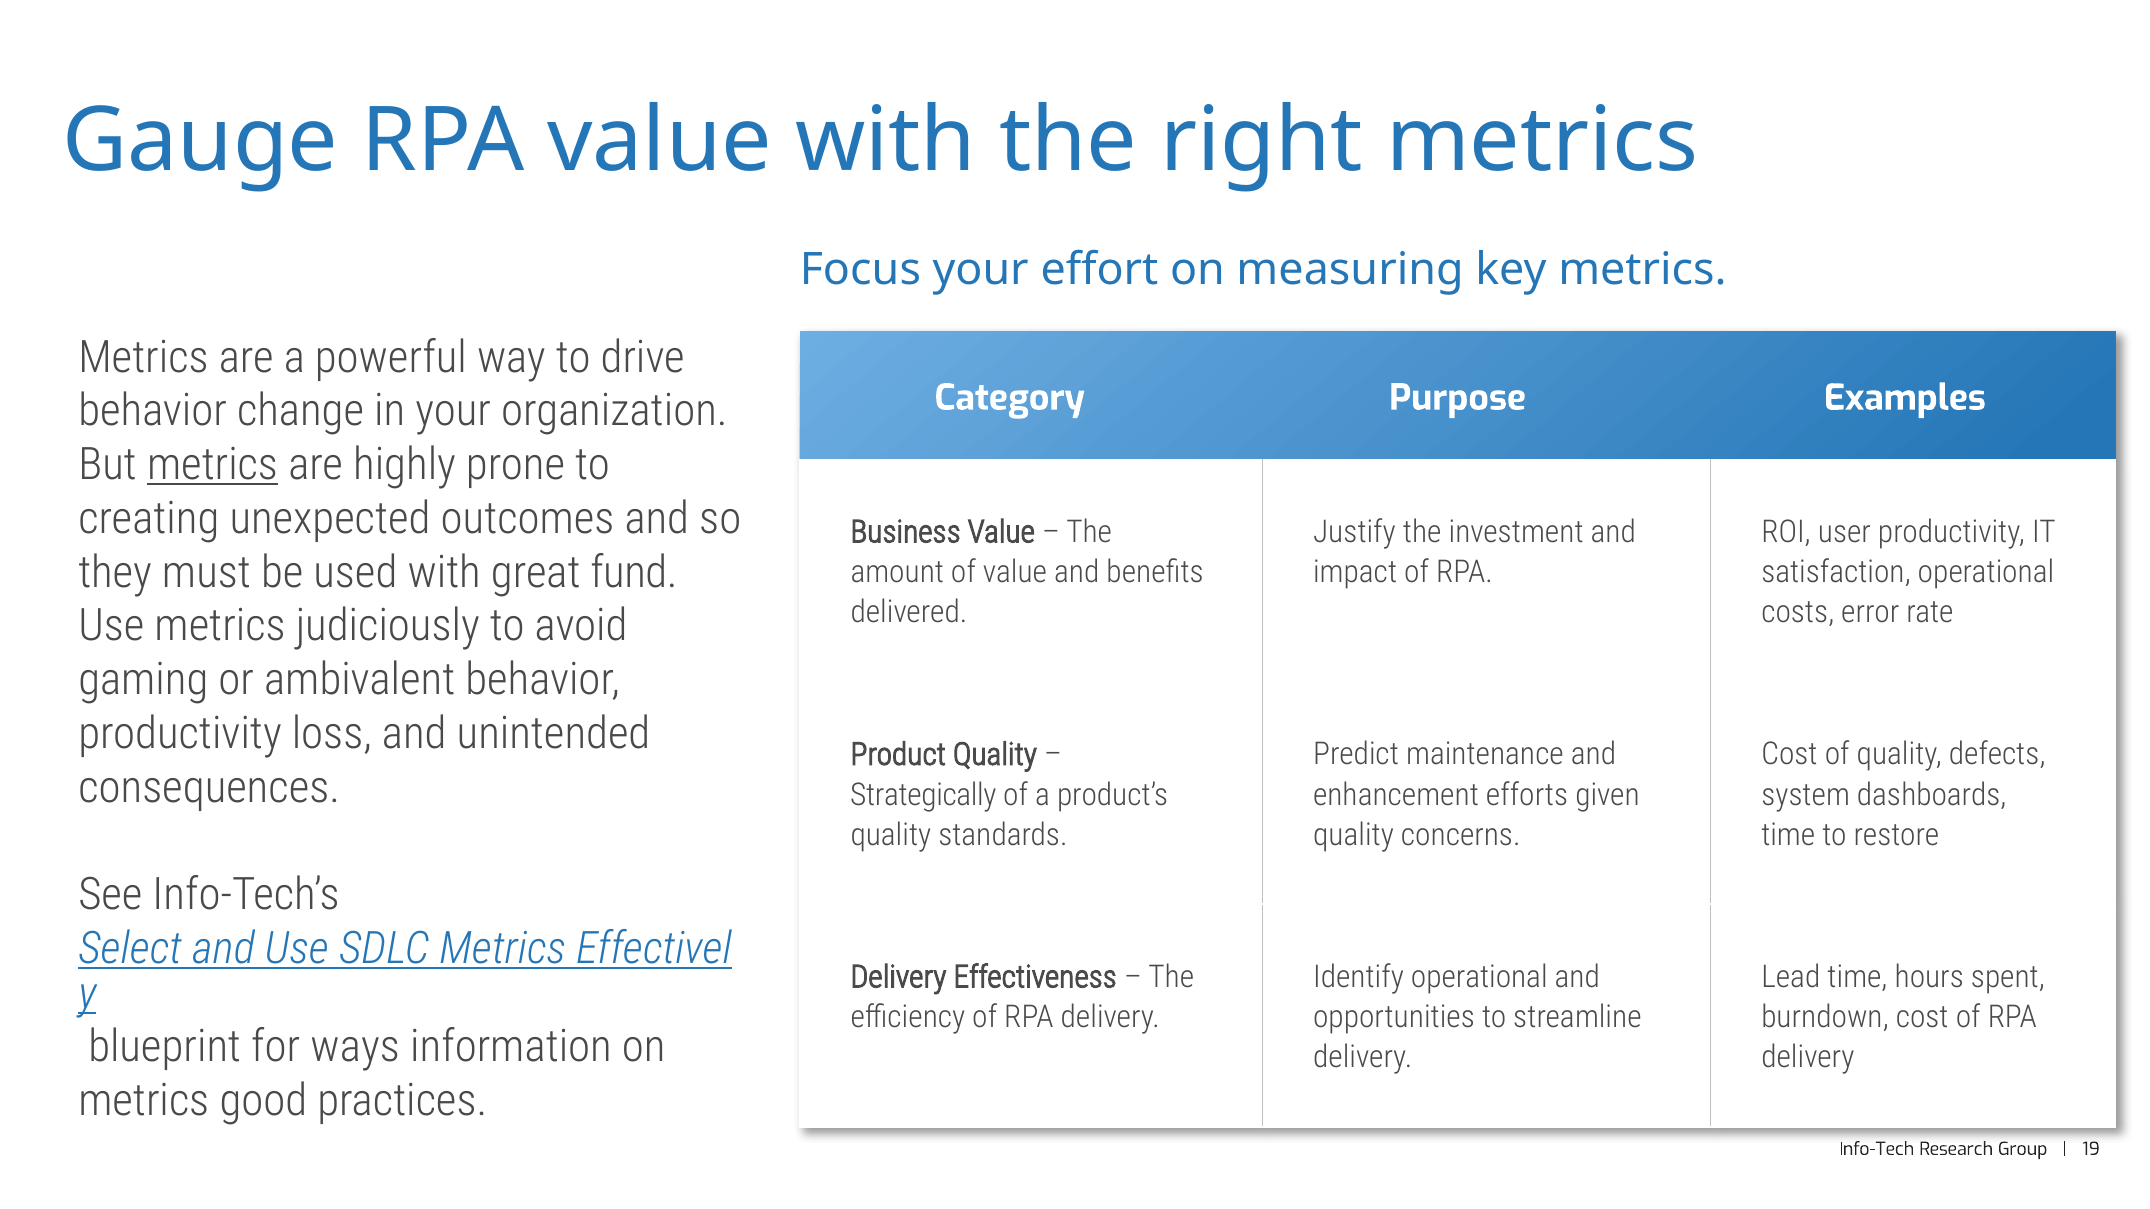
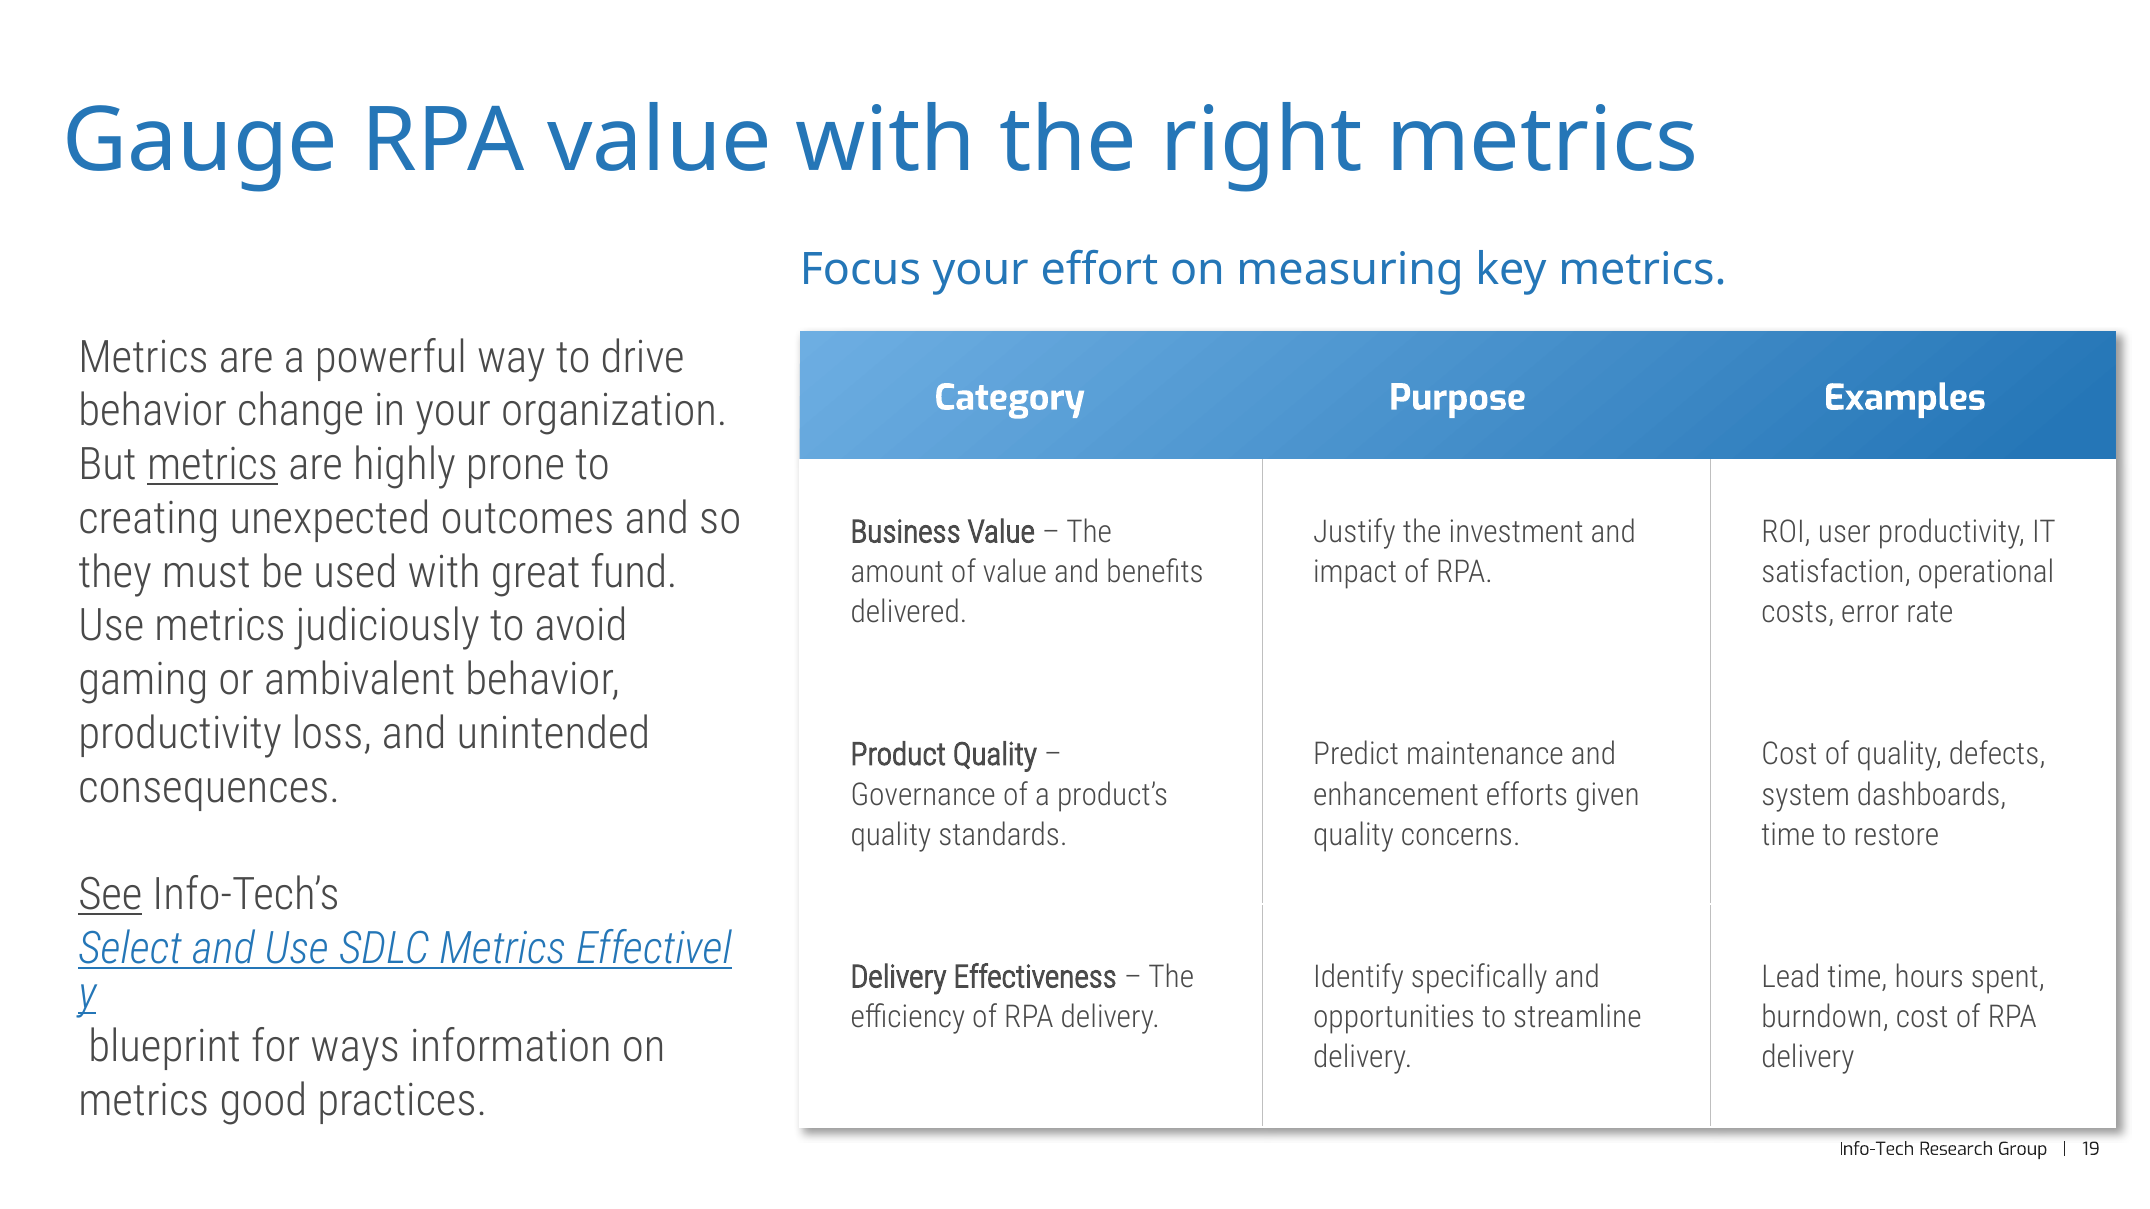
Strategically: Strategically -> Governance (923, 795)
See underline: none -> present (110, 895)
Identify operational: operational -> specifically (1479, 977)
